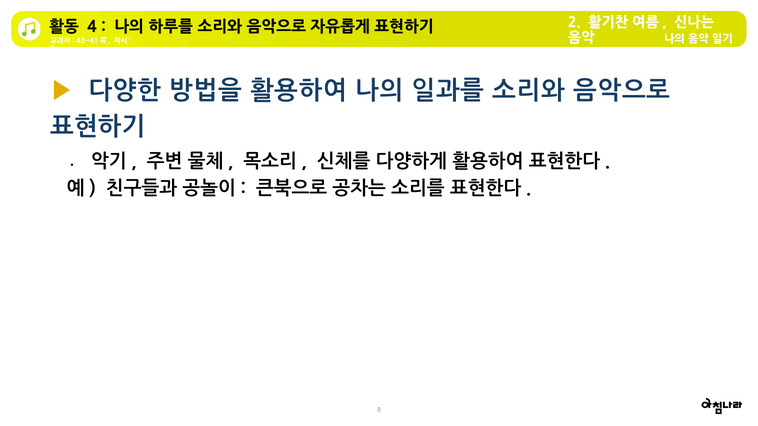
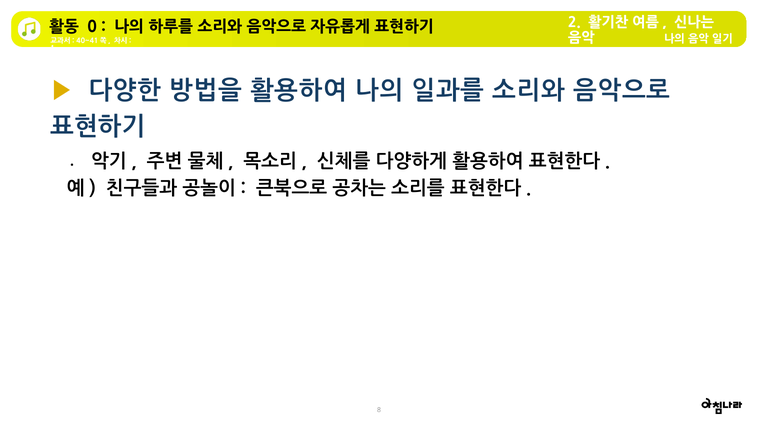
4: 4 -> 0 (92, 27)
